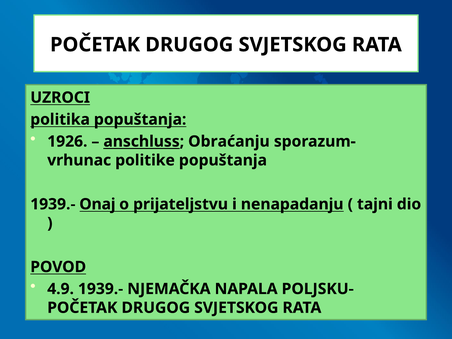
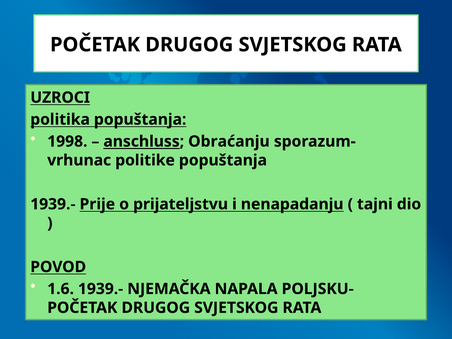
1926: 1926 -> 1998 (67, 141)
Onaj: Onaj -> Prije (97, 204)
4.9: 4.9 -> 1.6 (61, 289)
